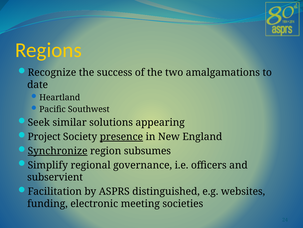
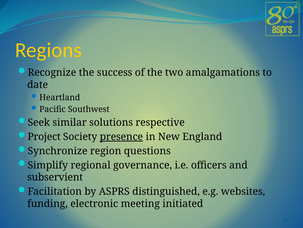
appearing: appearing -> respective (160, 122)
Synchronize underline: present -> none (58, 150)
subsumes: subsumes -> questions (147, 150)
societies: societies -> initiated (183, 203)
